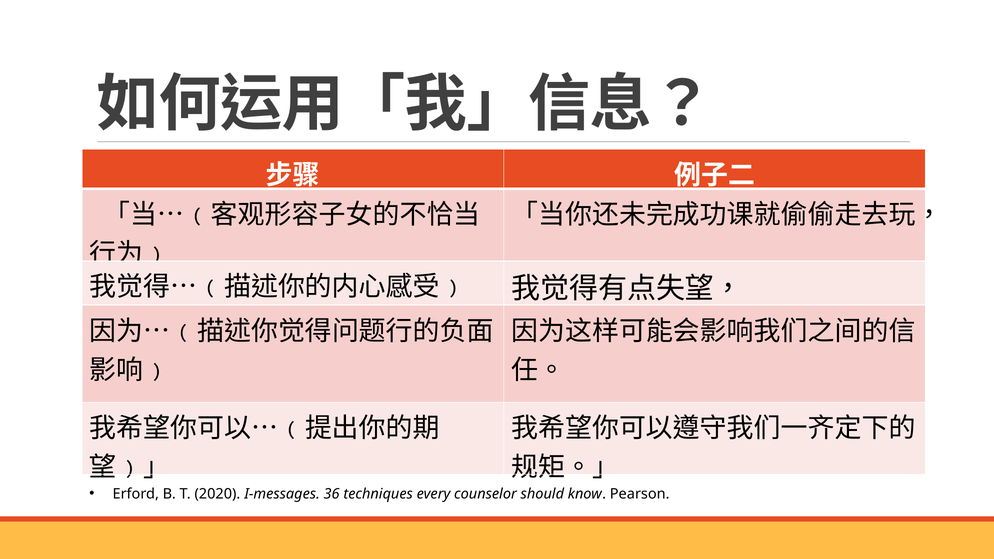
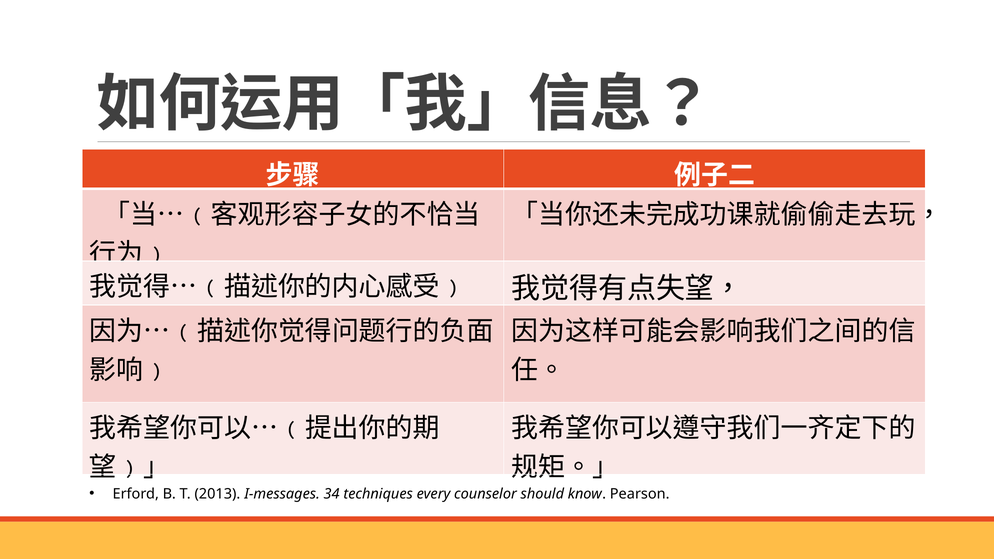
2020: 2020 -> 2013 (217, 494)
36: 36 -> 34 (332, 494)
